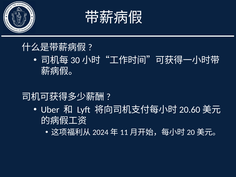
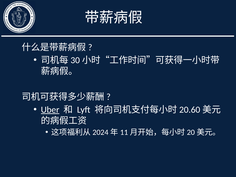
Uber underline: none -> present (50, 110)
